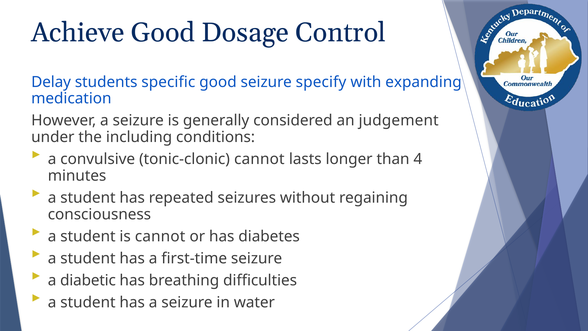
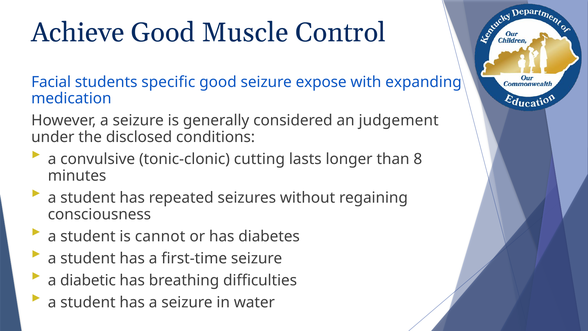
Dosage: Dosage -> Muscle (245, 33)
Delay: Delay -> Facial (51, 82)
specify: specify -> expose (321, 82)
including: including -> disclosed (139, 137)
tonic-clonic cannot: cannot -> cutting (259, 159)
4: 4 -> 8 (418, 159)
